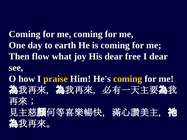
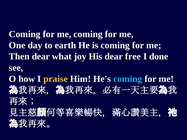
Then flow: flow -> dear (41, 57)
I dear: dear -> done (159, 57)
coming colour: yellow -> light blue (128, 79)
